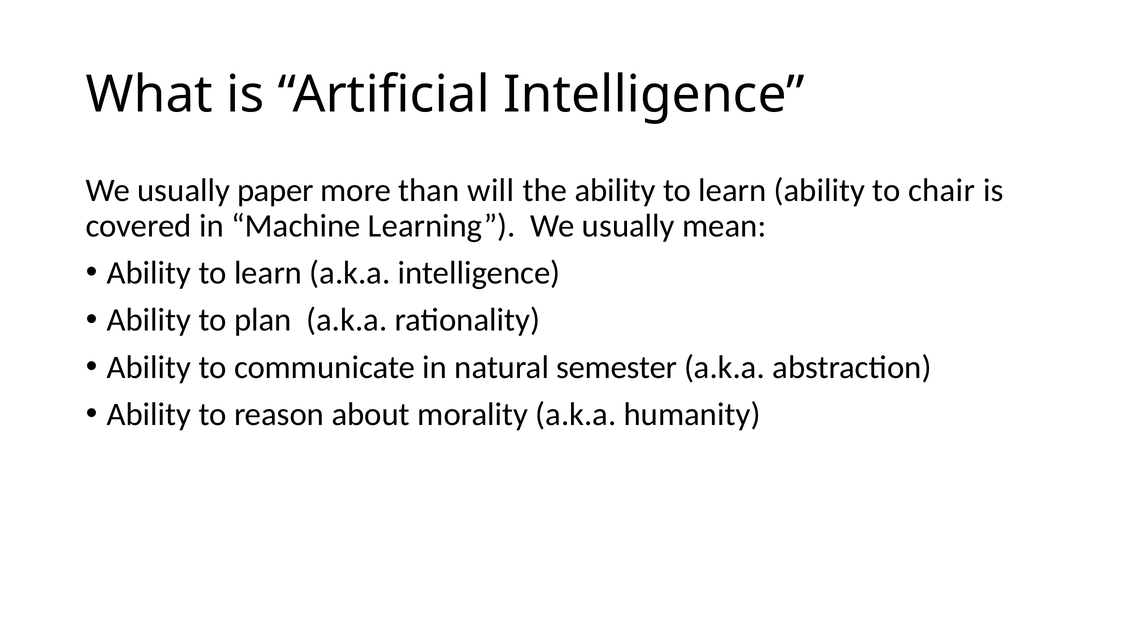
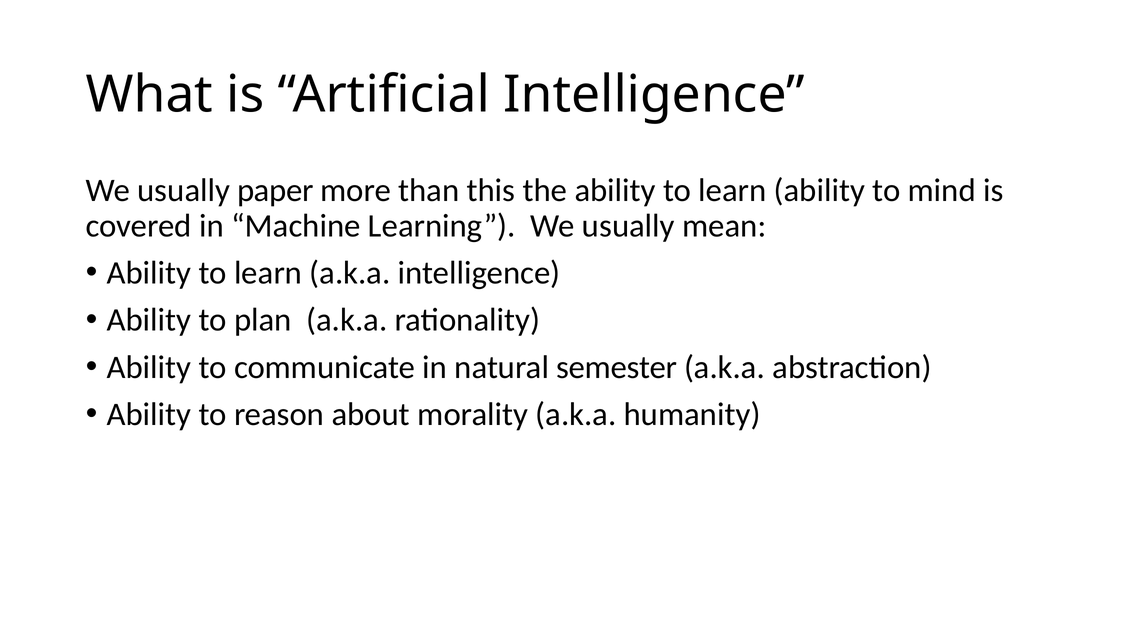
will: will -> this (491, 190)
chair: chair -> mind (942, 190)
